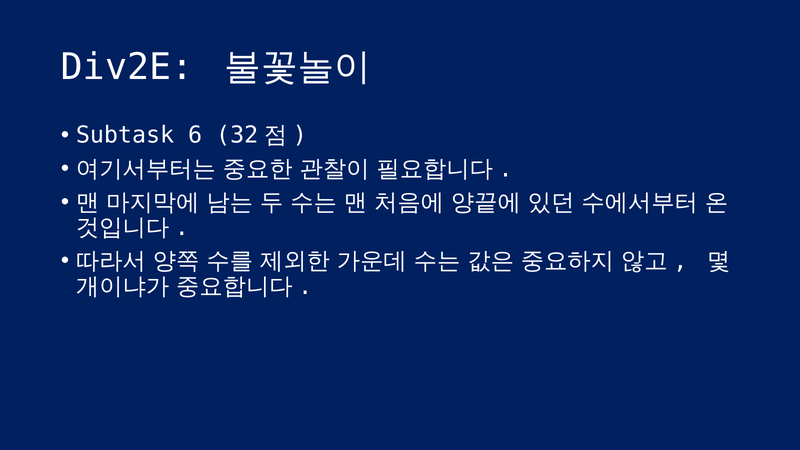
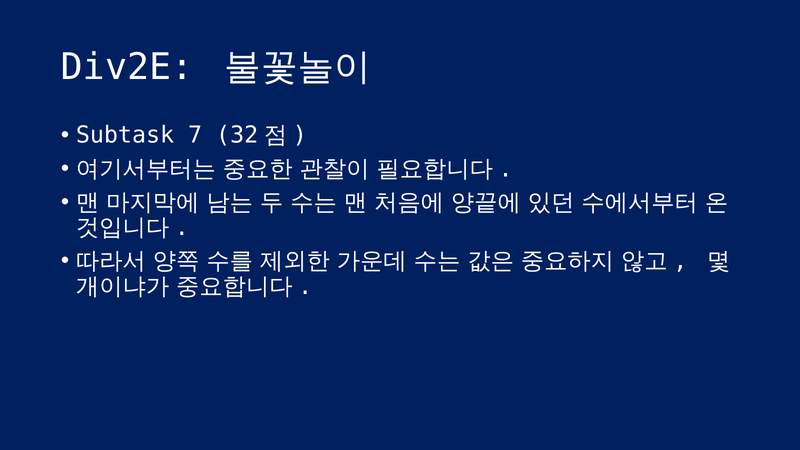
6: 6 -> 7 (195, 135)
